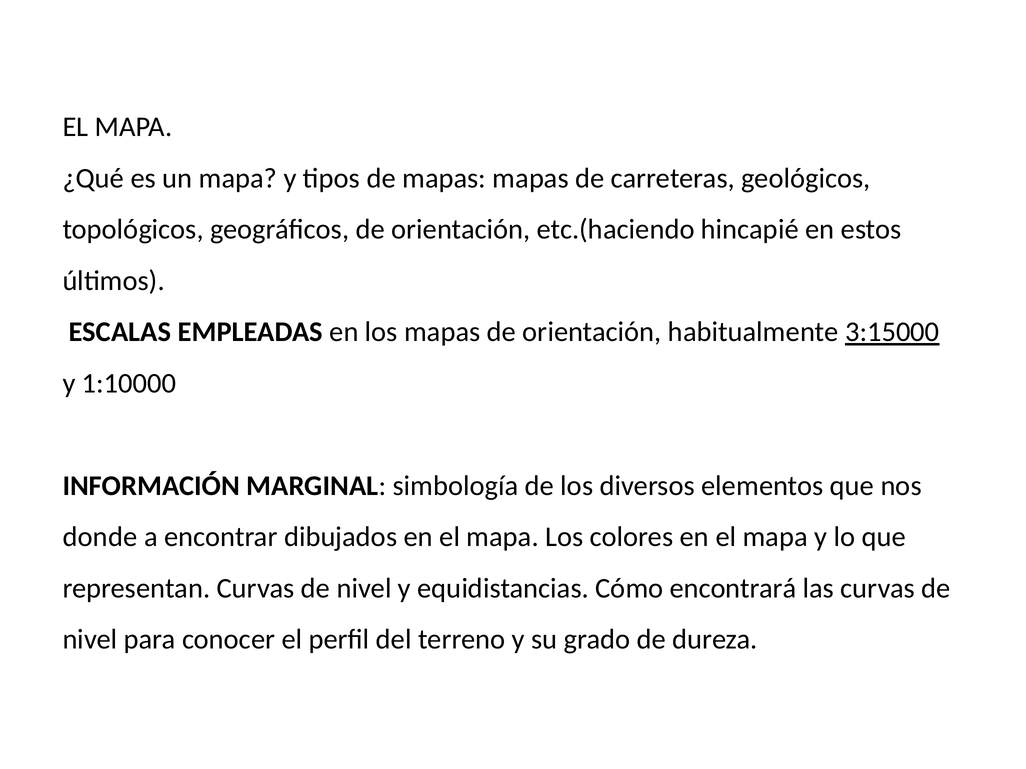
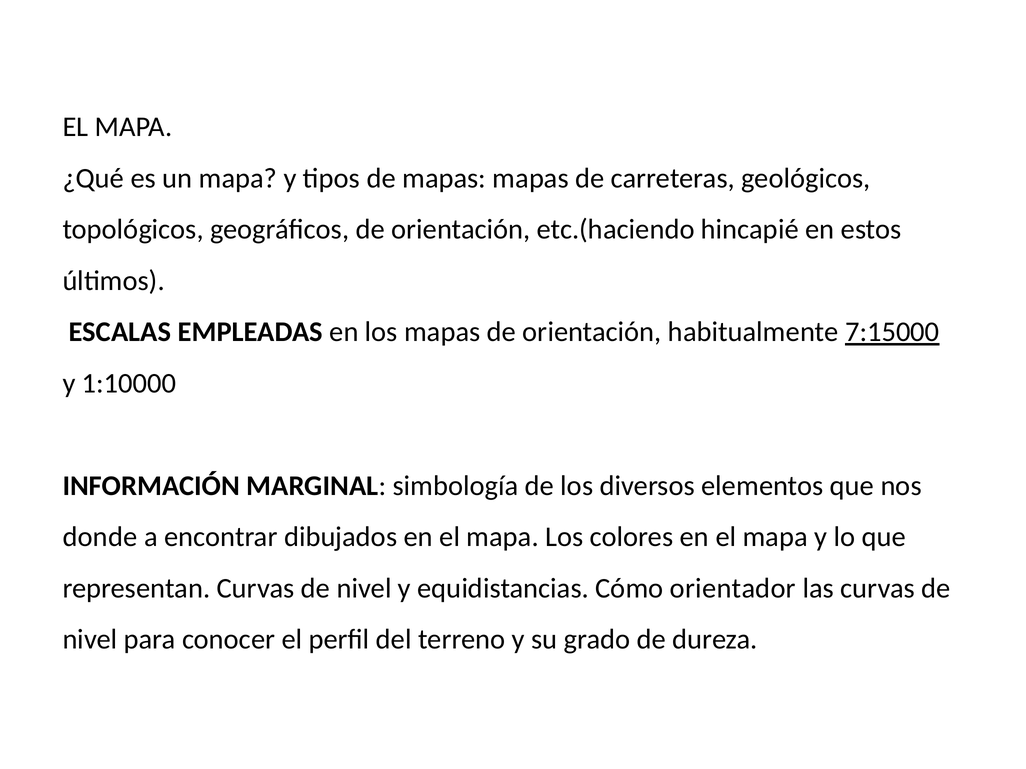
3:15000: 3:15000 -> 7:15000 (892, 332)
encontrará: encontrará -> orientador (733, 589)
